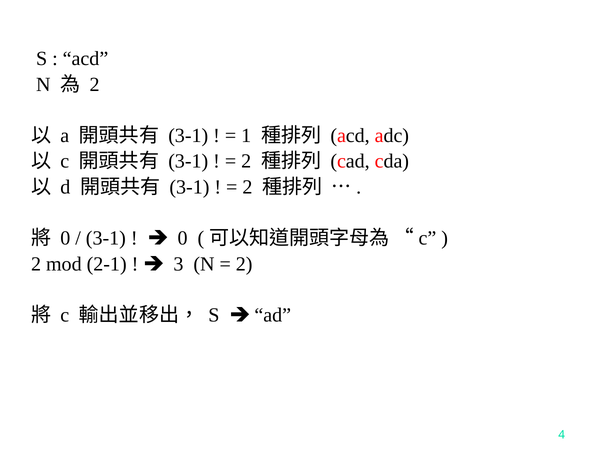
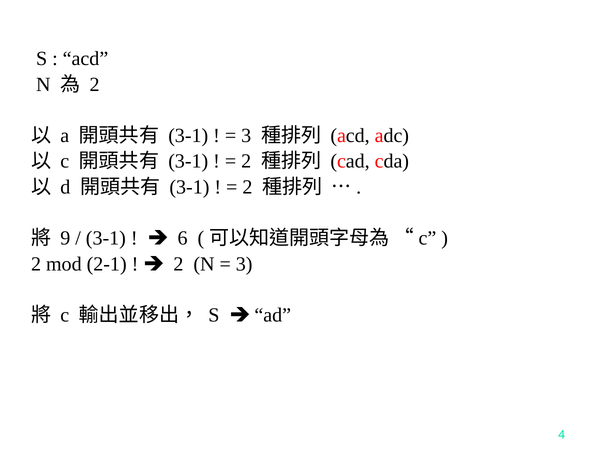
1: 1 -> 3 (246, 136)
0: 0 -> 9 (65, 238)
0: 0 -> 6 (183, 238)
3: 3 -> 2 (178, 264)
2: 2 -> 3 (244, 264)
